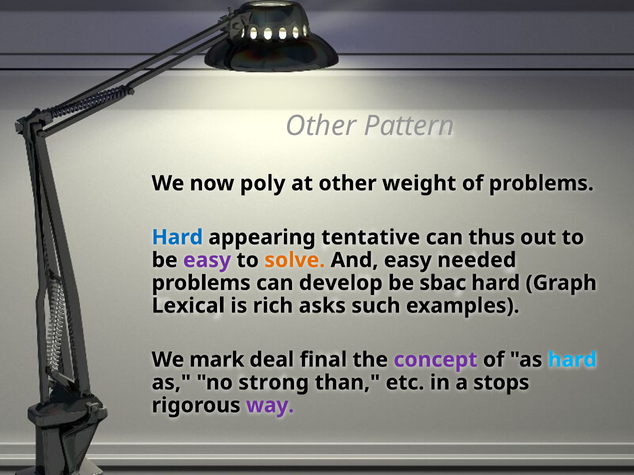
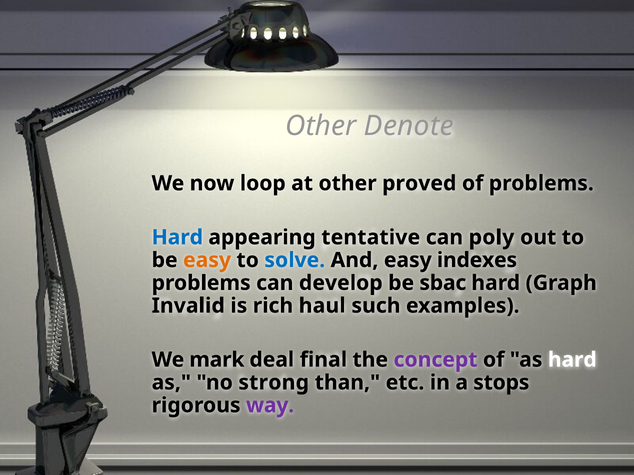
Pattern: Pattern -> Denote (409, 126)
poly: poly -> loop (263, 184)
weight: weight -> proved (419, 184)
thus: thus -> poly (491, 238)
easy colour: purple -> orange (207, 260)
solve colour: orange -> blue (295, 260)
needed: needed -> indexes (477, 260)
Lexical: Lexical -> Invalid (188, 306)
asks: asks -> haul (322, 306)
hard colour: light blue -> white (572, 360)
